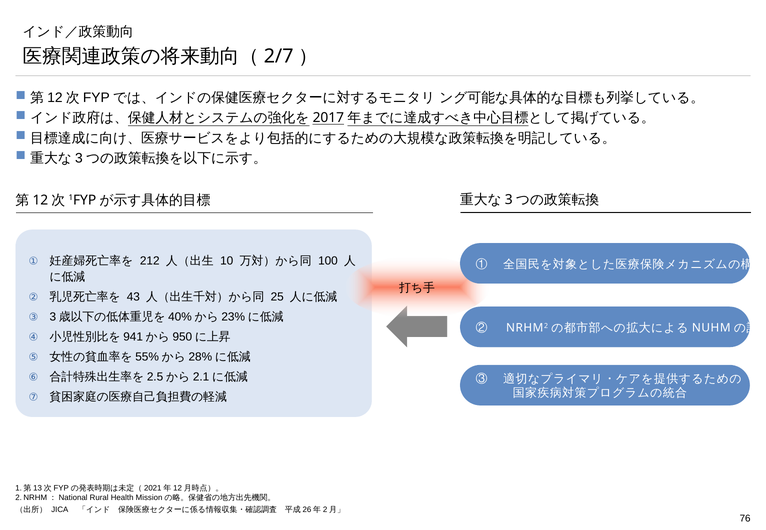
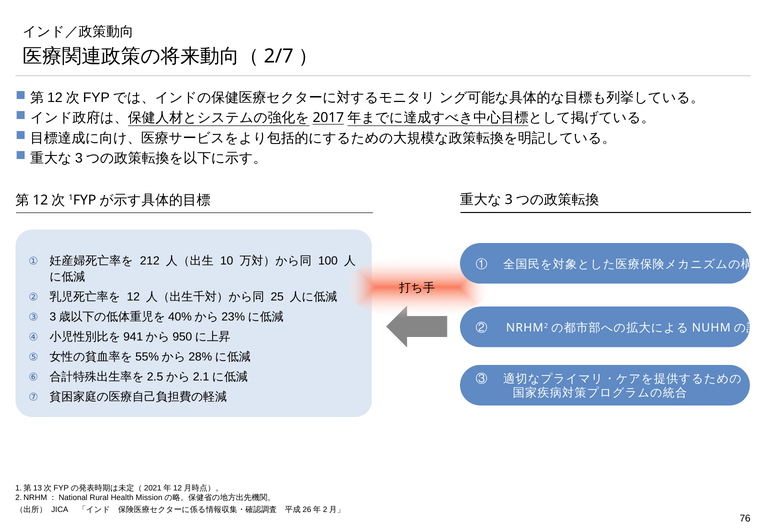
43: 43 -> 12 (133, 297)
